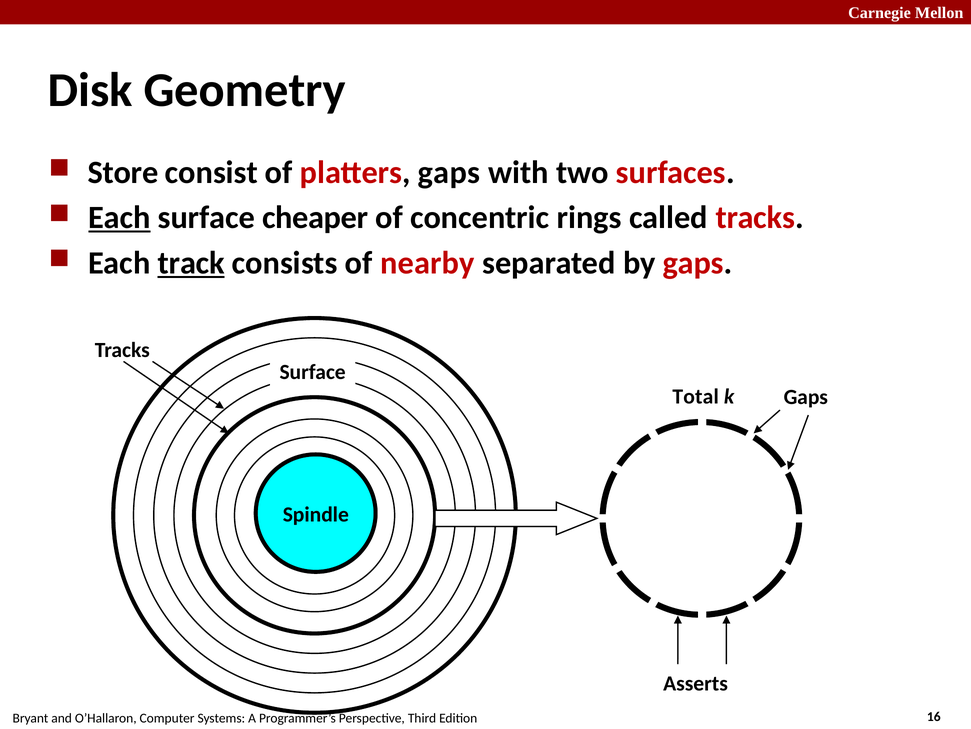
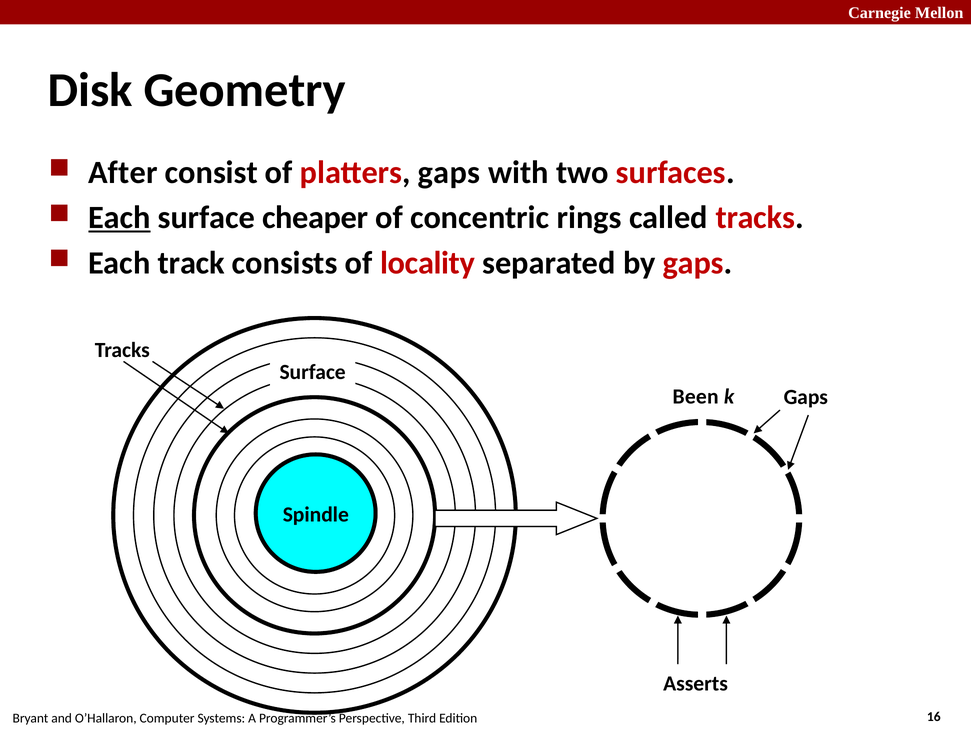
Store: Store -> After (123, 172)
track underline: present -> none (191, 263)
nearby: nearby -> locality (428, 263)
Total: Total -> Been (696, 396)
